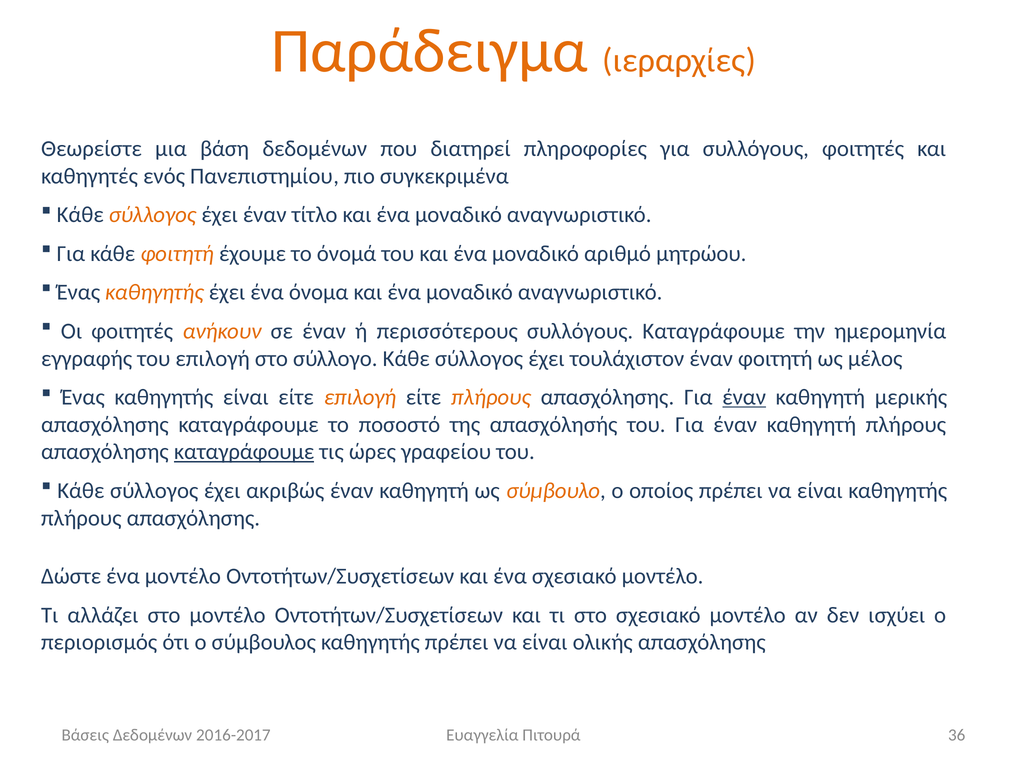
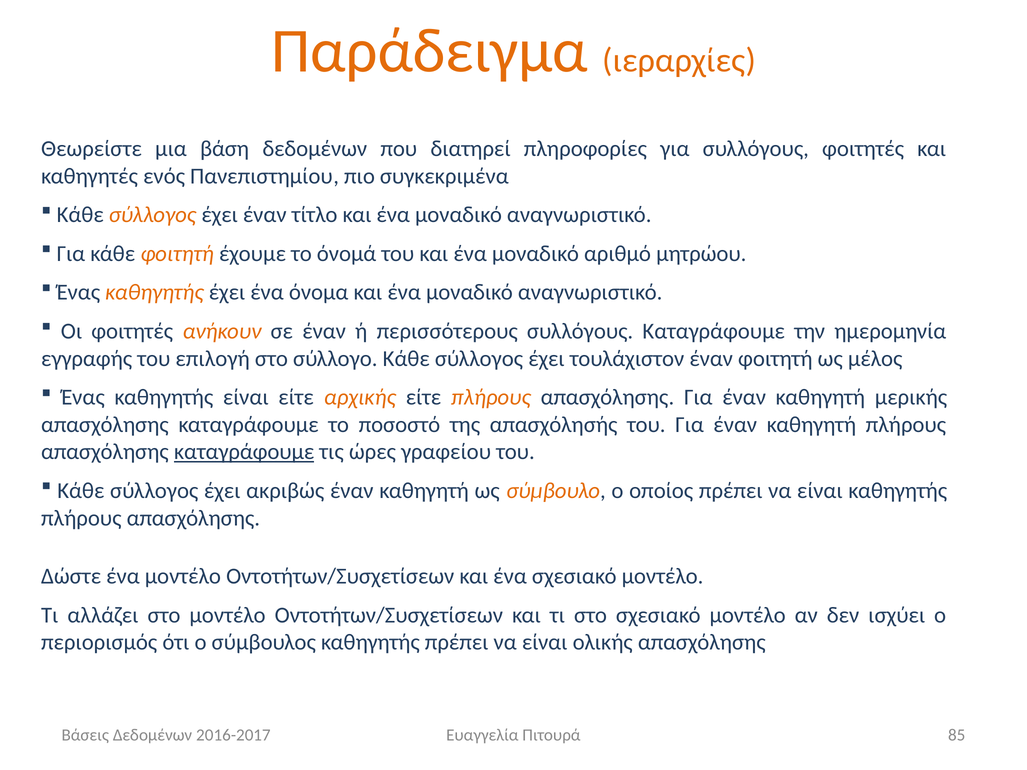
είτε επιλογή: επιλογή -> αρχικής (360, 397)
έναν underline: present -> none (744, 397)
36: 36 -> 85 (957, 735)
